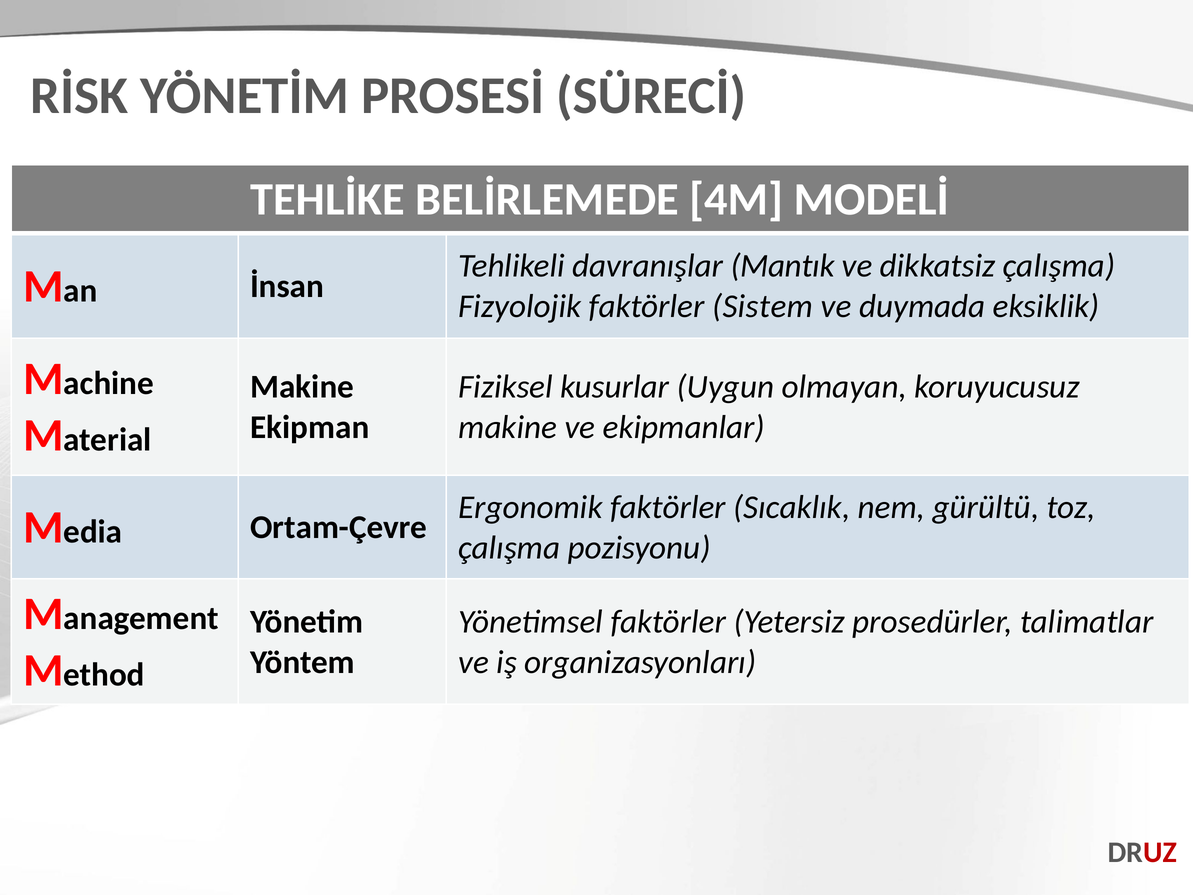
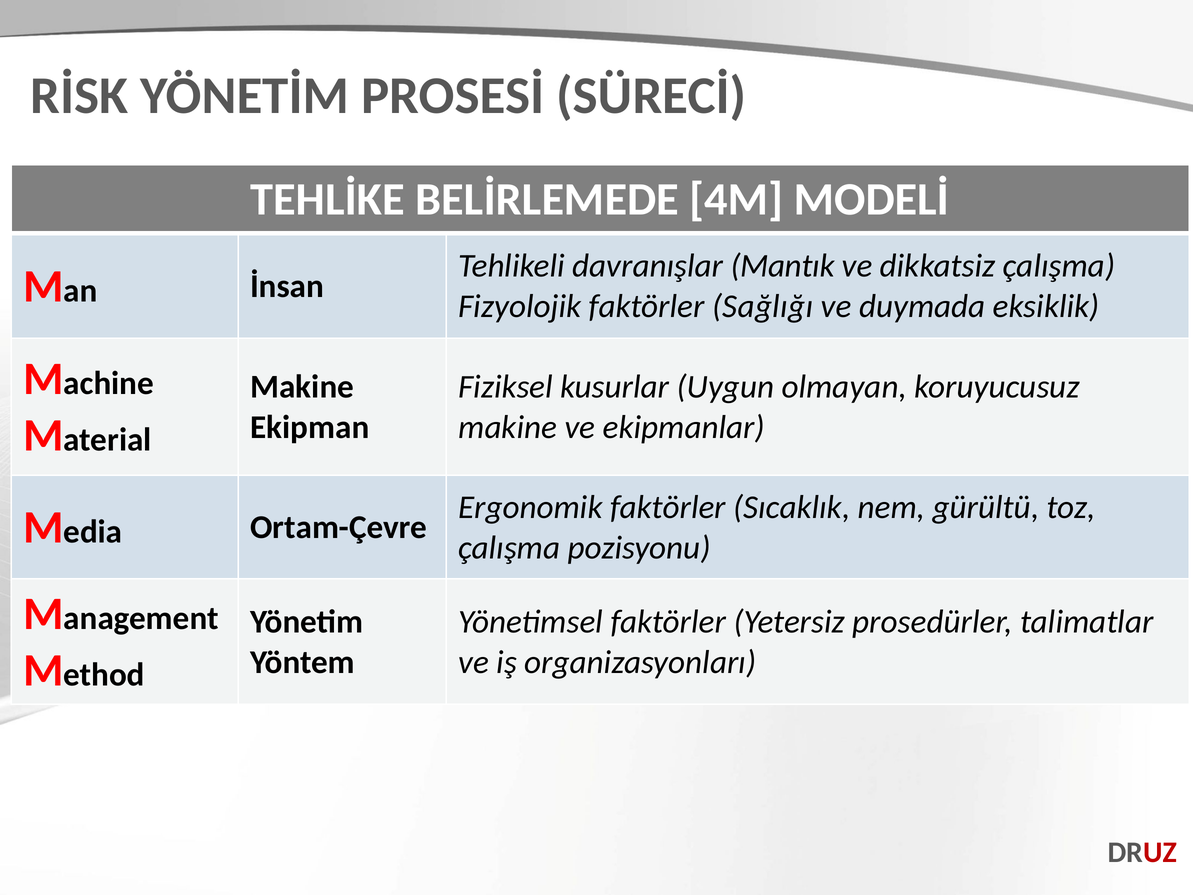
Sistem: Sistem -> Sağlığı (763, 306)
